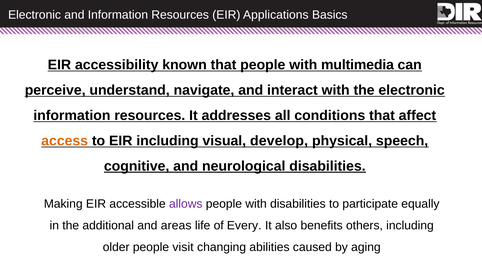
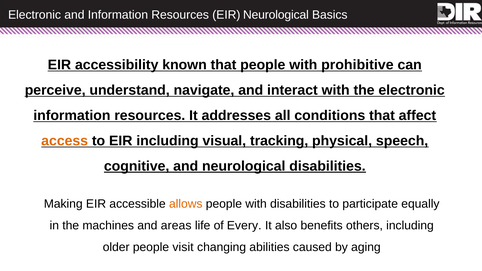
EIR Applications: Applications -> Neurological (276, 15)
multimedia: multimedia -> prohibitive (357, 65)
develop: develop -> tracking (279, 141)
allows colour: purple -> orange (186, 204)
additional: additional -> machines (108, 226)
